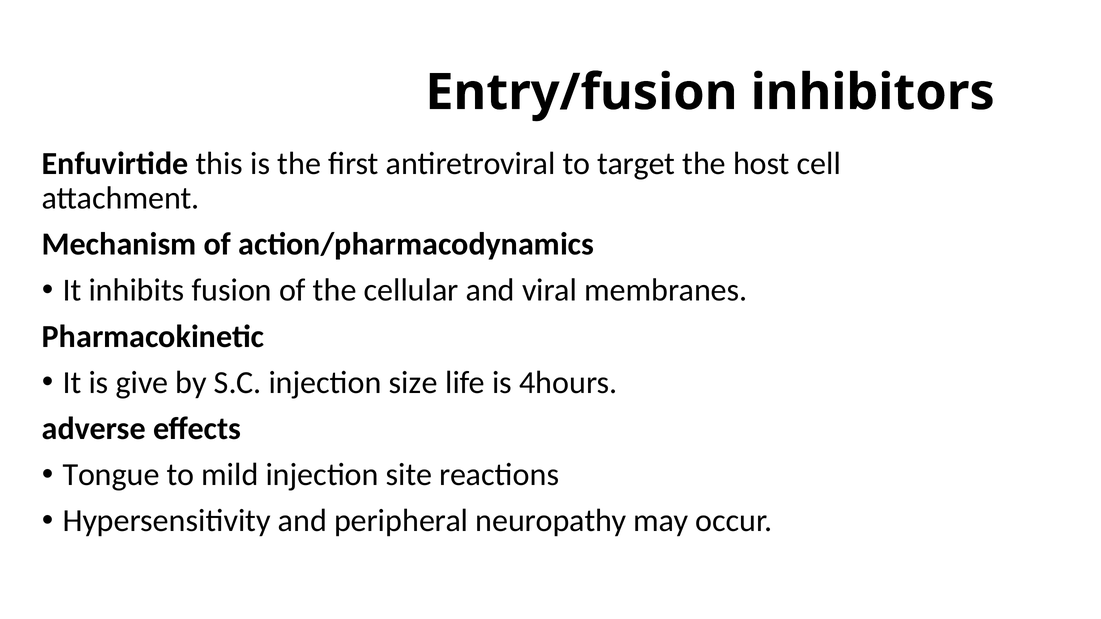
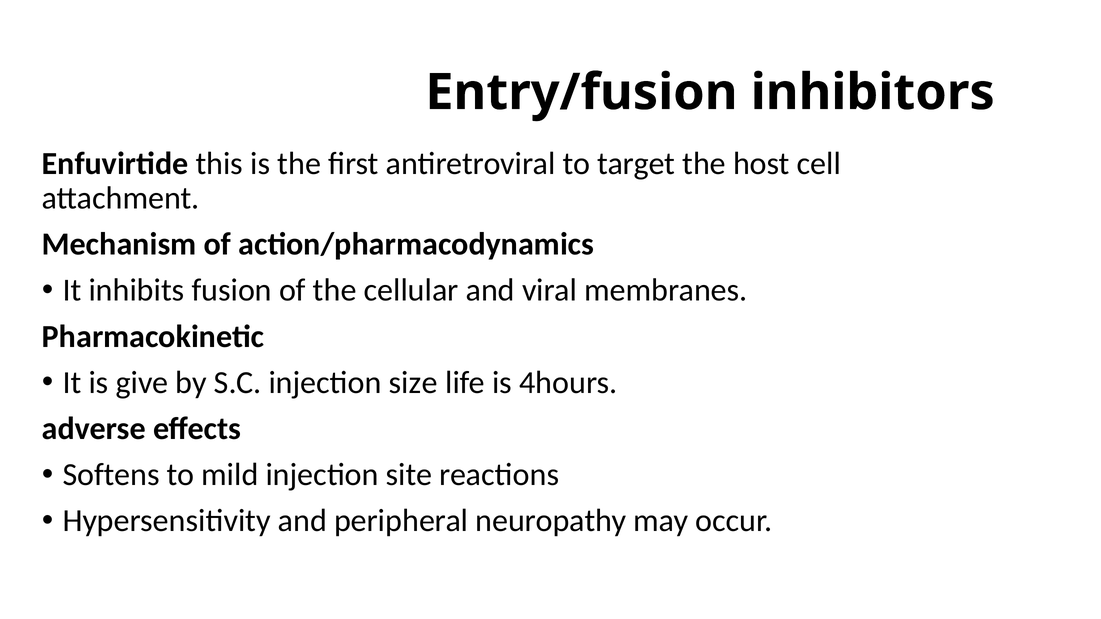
Tongue: Tongue -> Softens (111, 475)
